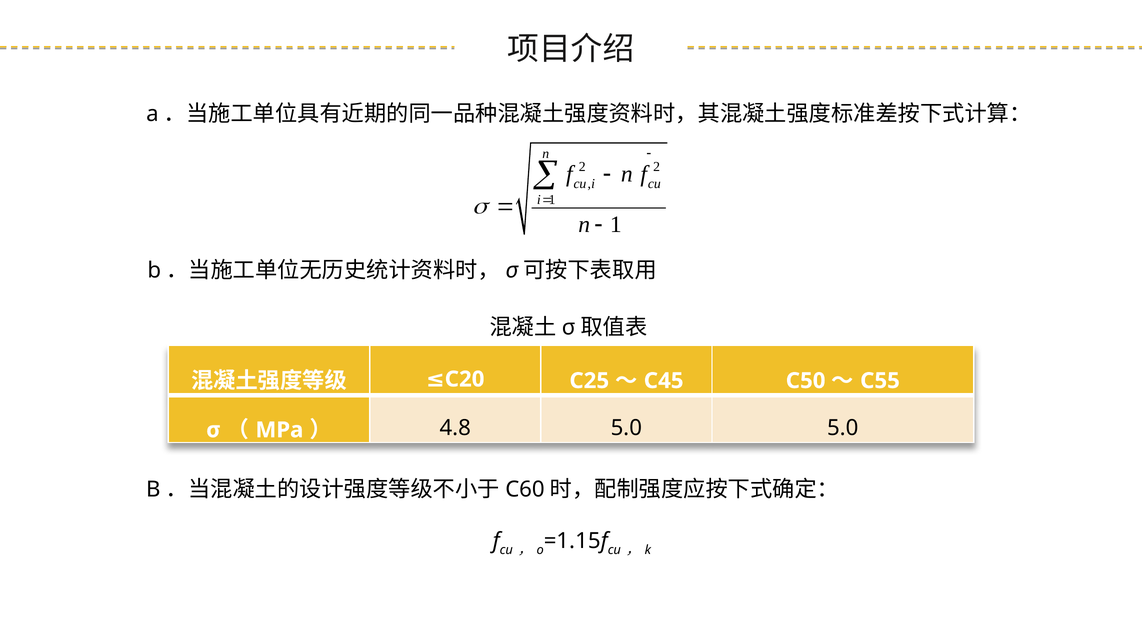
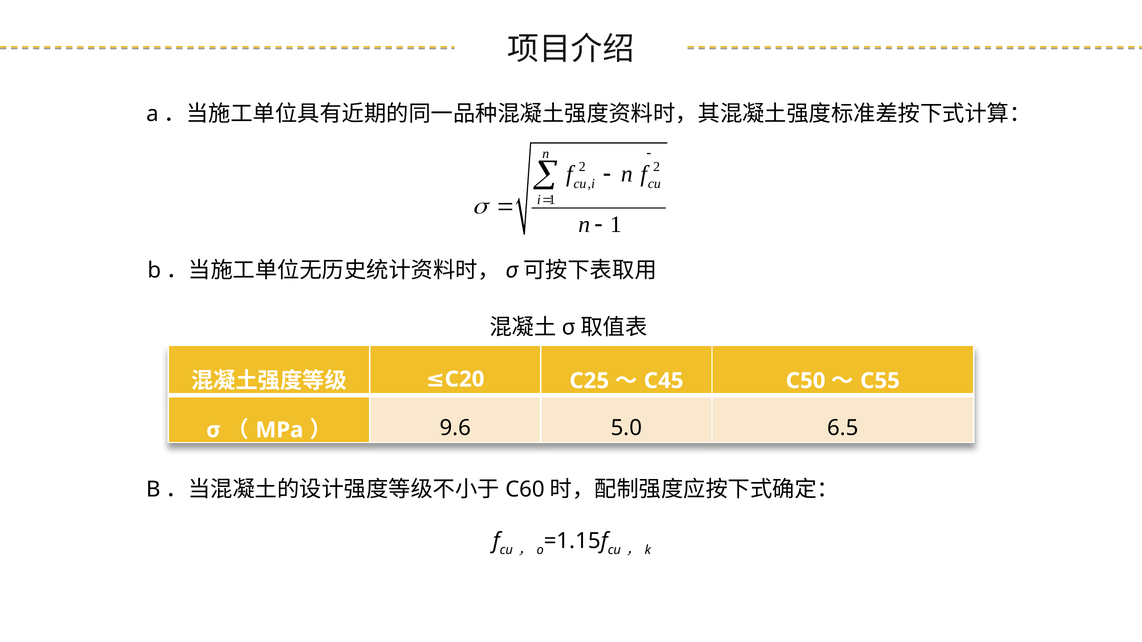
4.8: 4.8 -> 9.6 (455, 428)
5.0 5.0: 5.0 -> 6.5 (843, 428)
